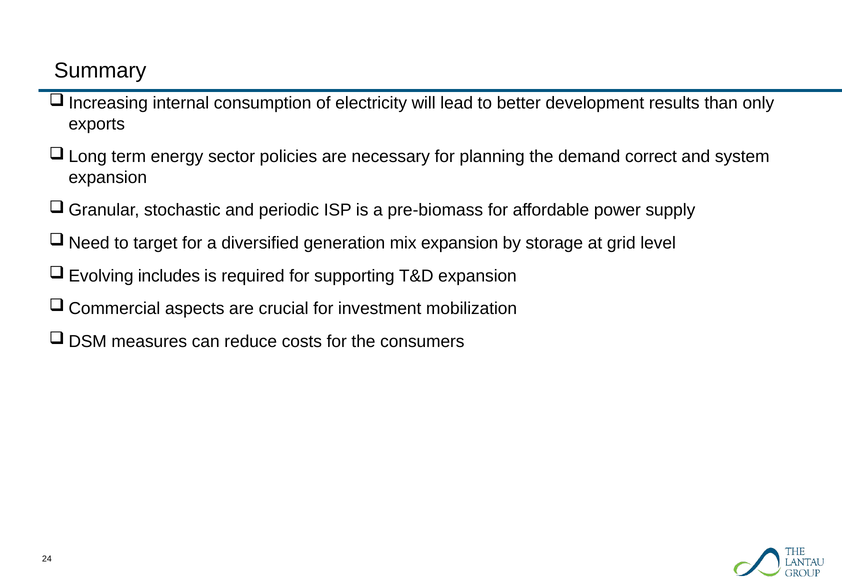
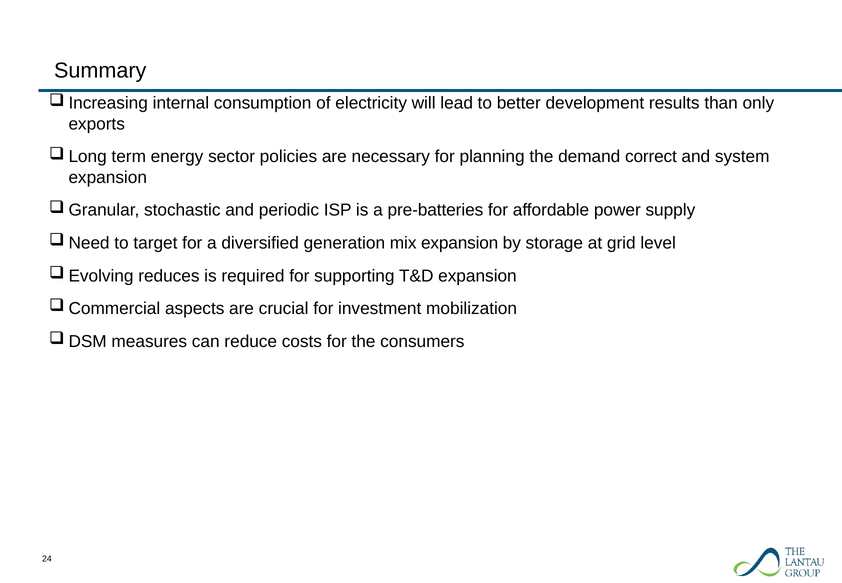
pre-biomass: pre-biomass -> pre-batteries (435, 210)
includes: includes -> reduces (169, 276)
